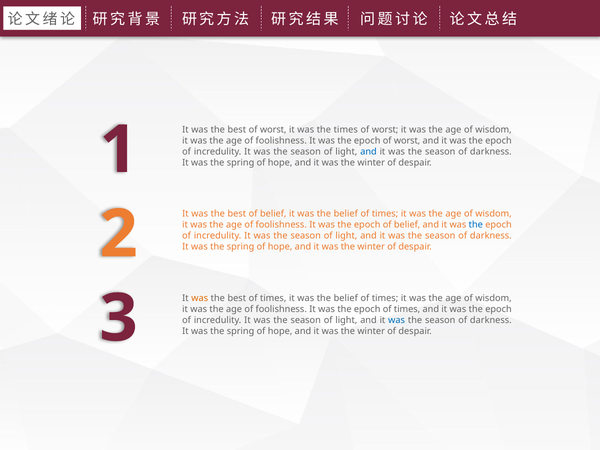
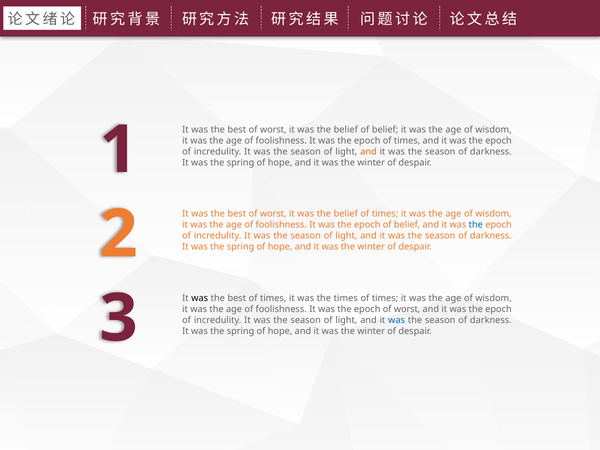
times: times -> belief (346, 130)
worst: worst -> belief (385, 130)
epoch of worst: worst -> times (407, 141)
and colour: blue -> orange (369, 152)
belief: belief -> worst (273, 214)
was colour: orange -> black (200, 298)
belief: belief -> times (346, 298)
epoch of times: times -> worst (407, 309)
